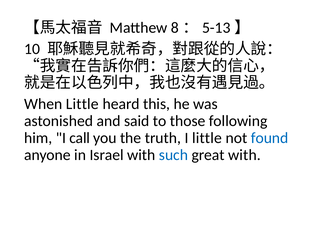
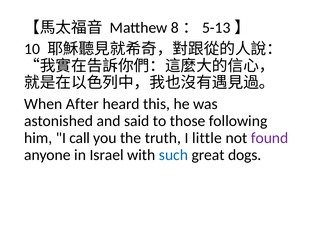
When Little: Little -> After (82, 104)
found colour: blue -> purple (270, 138)
great with: with -> dogs (245, 155)
